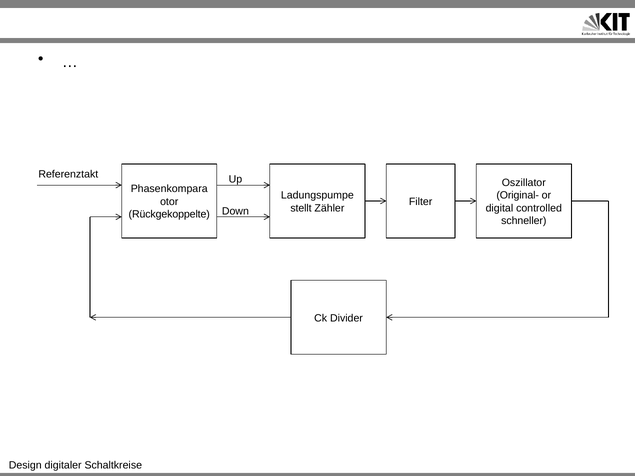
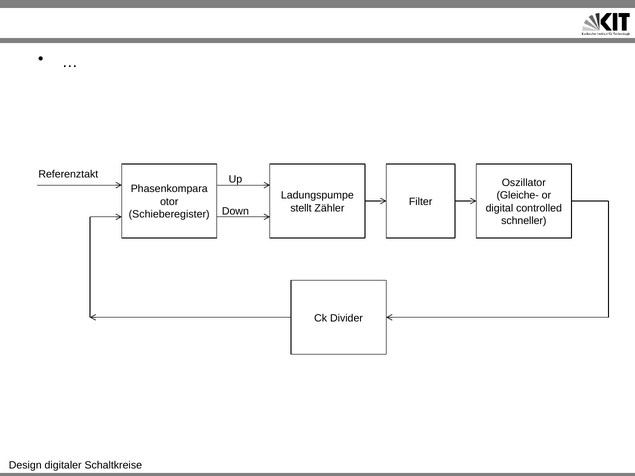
Original-: Original- -> Gleiche- (518, 195)
Rückgekoppelte: Rückgekoppelte -> Schieberegister (169, 215)
